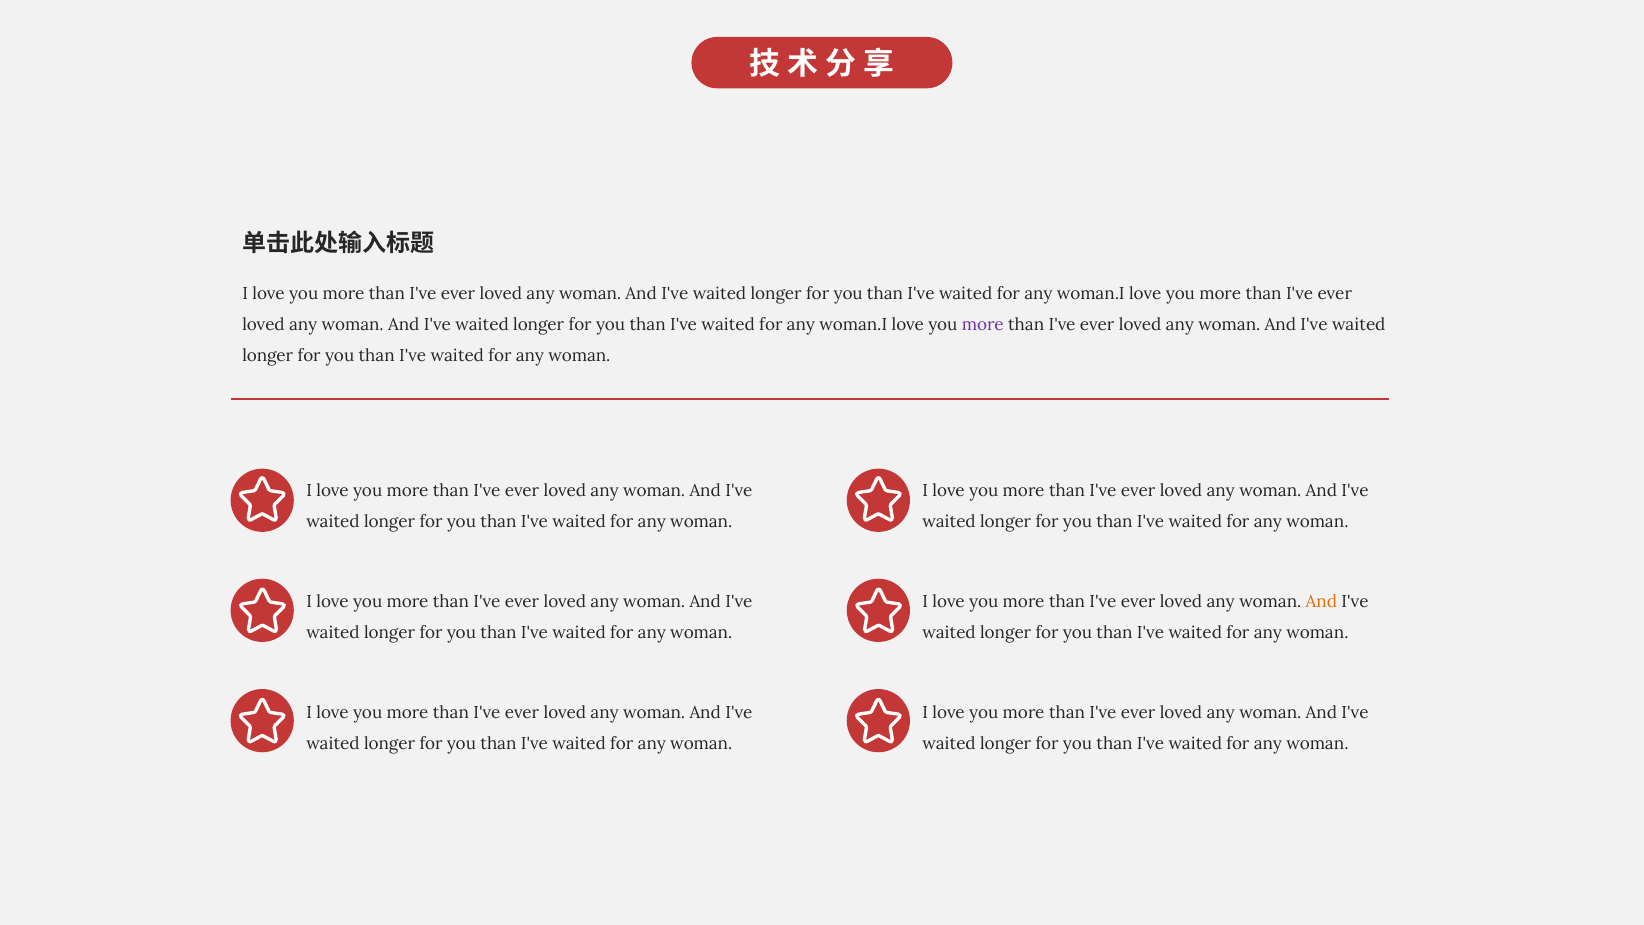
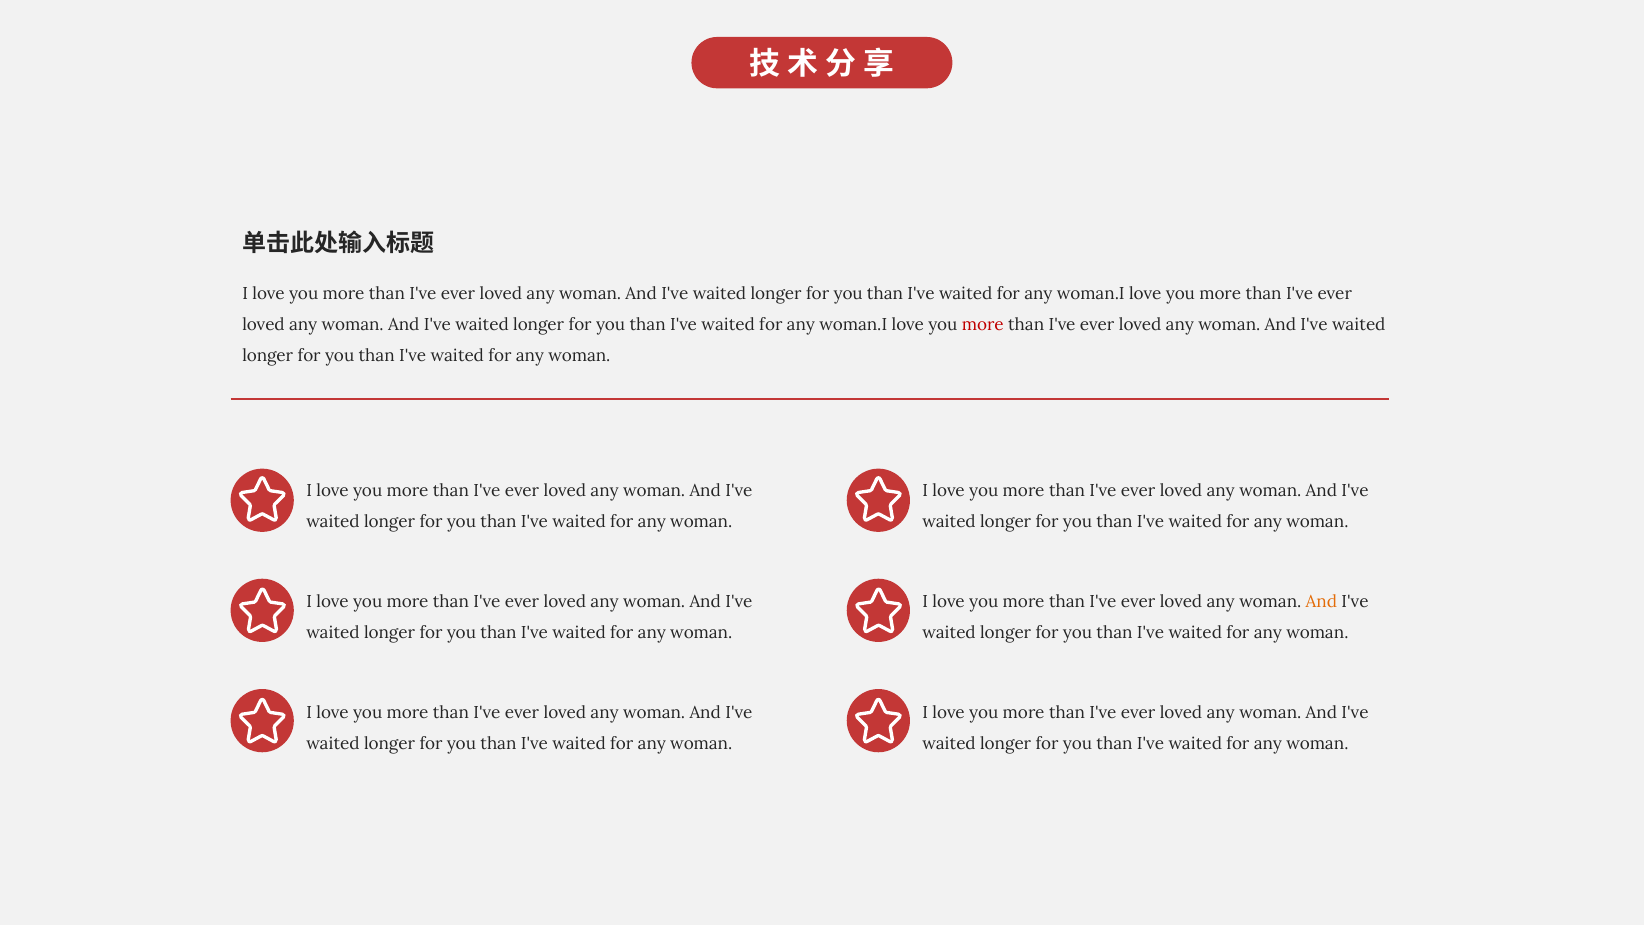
more colour: purple -> red (983, 325)
